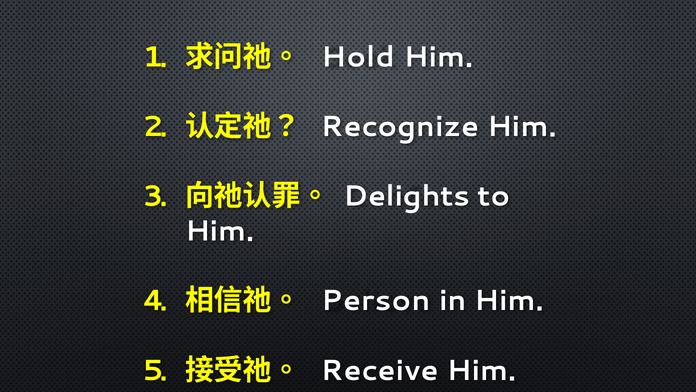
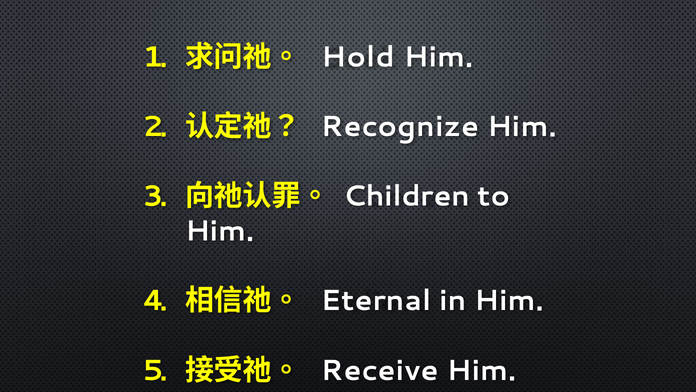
Delights: Delights -> Children (407, 196)
Person: Person -> Eternal (376, 301)
